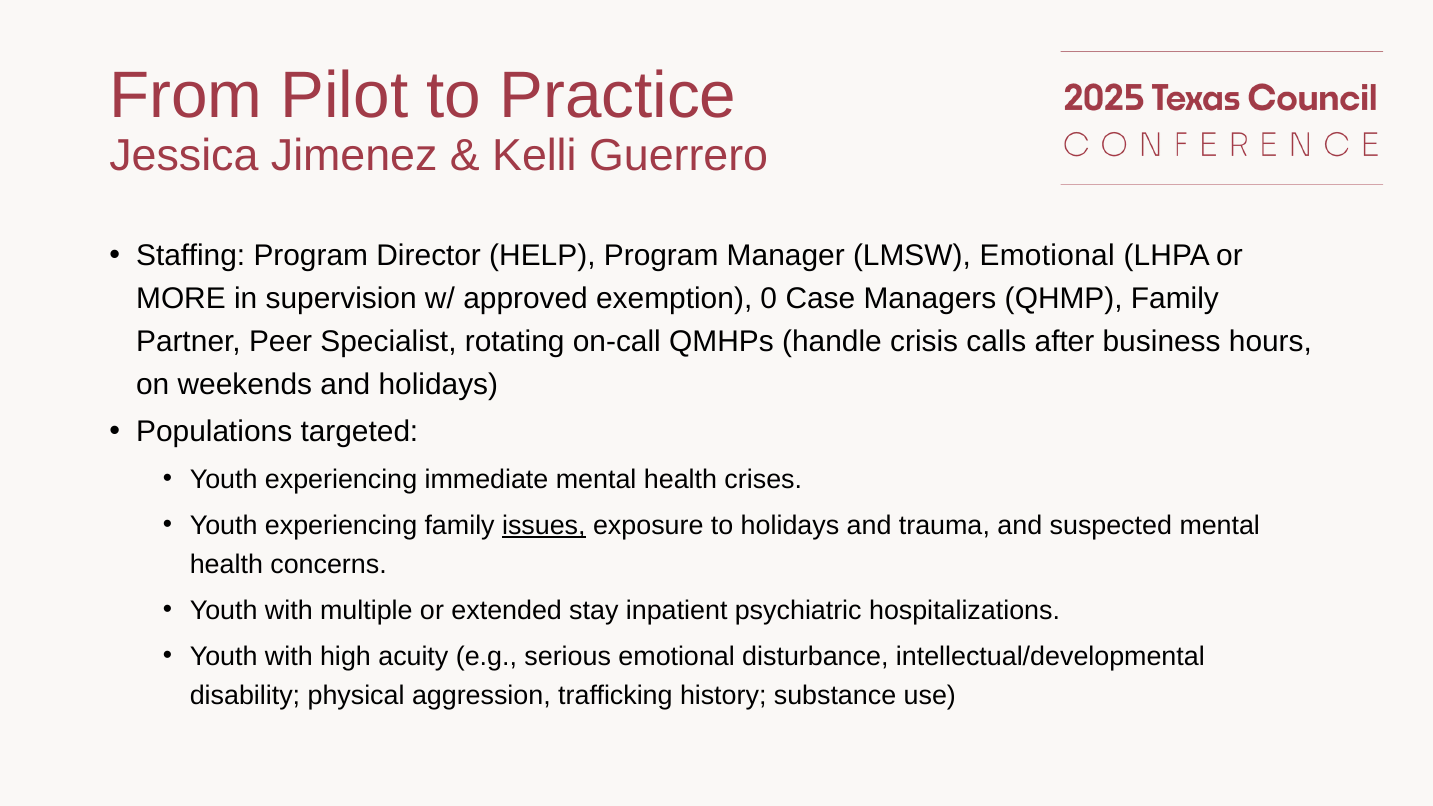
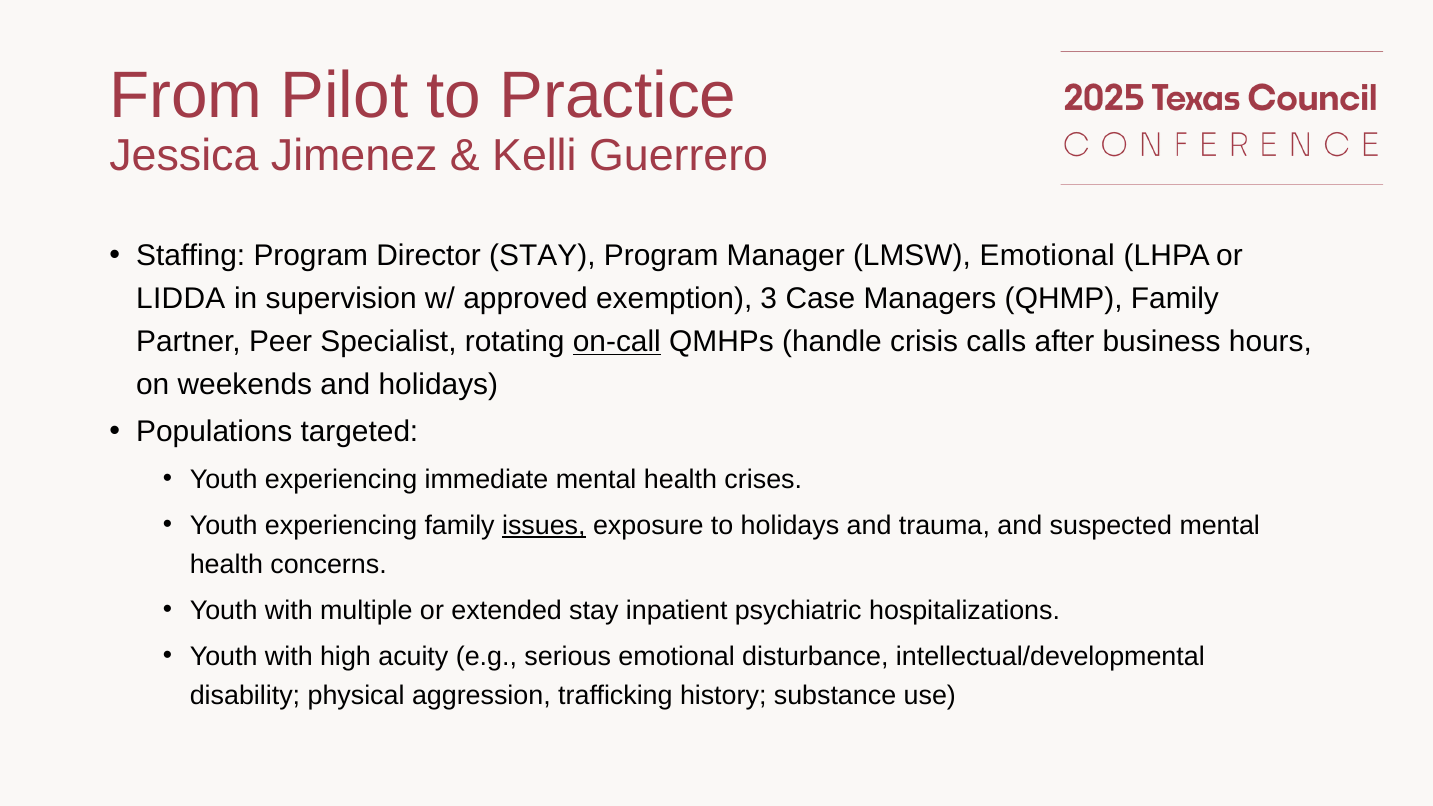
Director HELP: HELP -> STAY (542, 256)
MORE: MORE -> LIDDA (181, 299)
0: 0 -> 3 (769, 299)
on-call underline: none -> present (617, 342)
